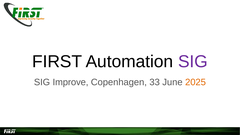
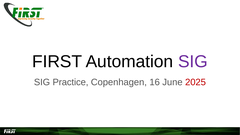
Improve: Improve -> Practice (71, 82)
33: 33 -> 16 (155, 82)
2025 colour: orange -> red (196, 82)
